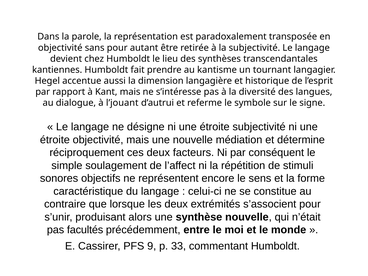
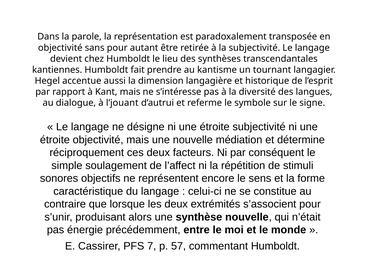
facultés: facultés -> énergie (85, 230)
9: 9 -> 7 (152, 246)
33: 33 -> 57 (179, 246)
